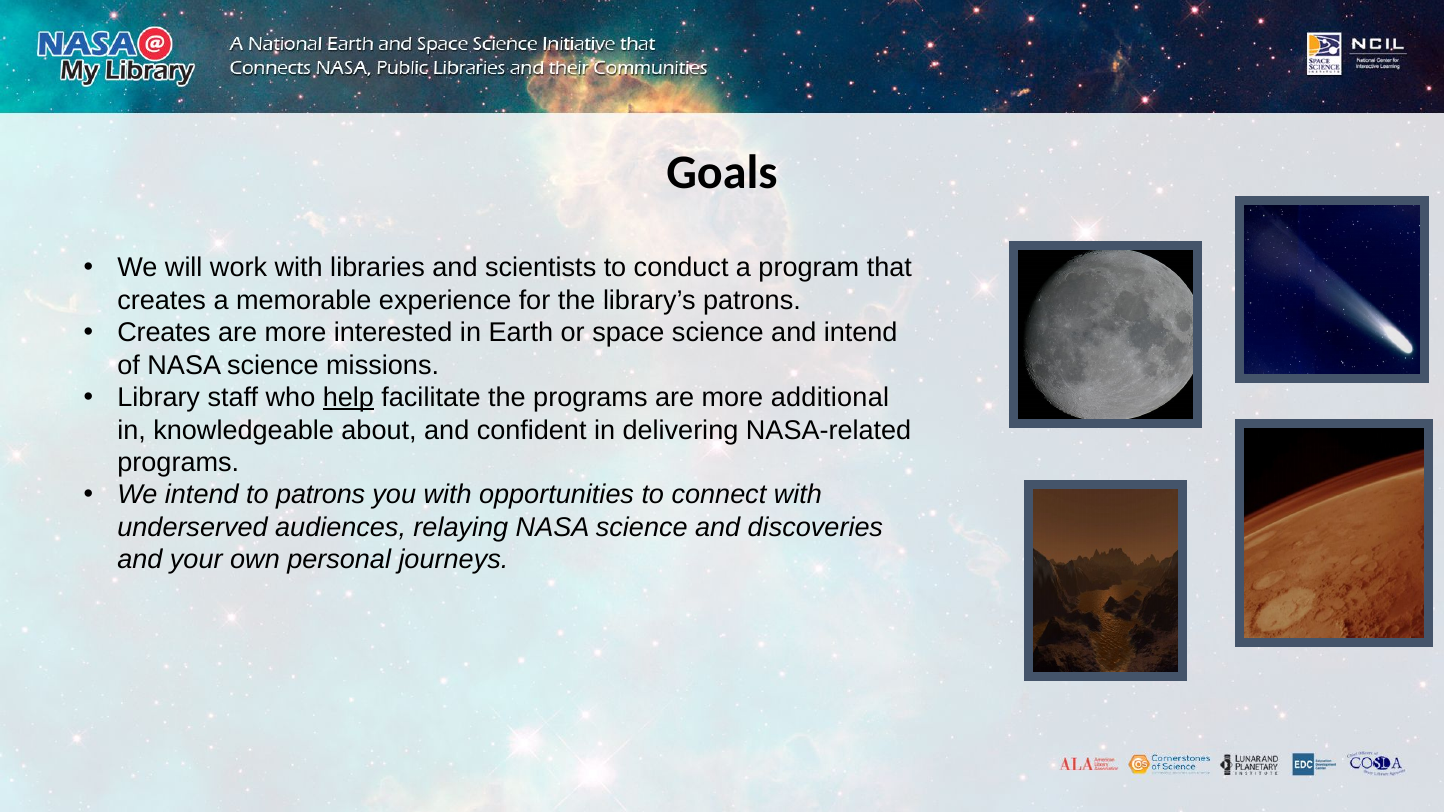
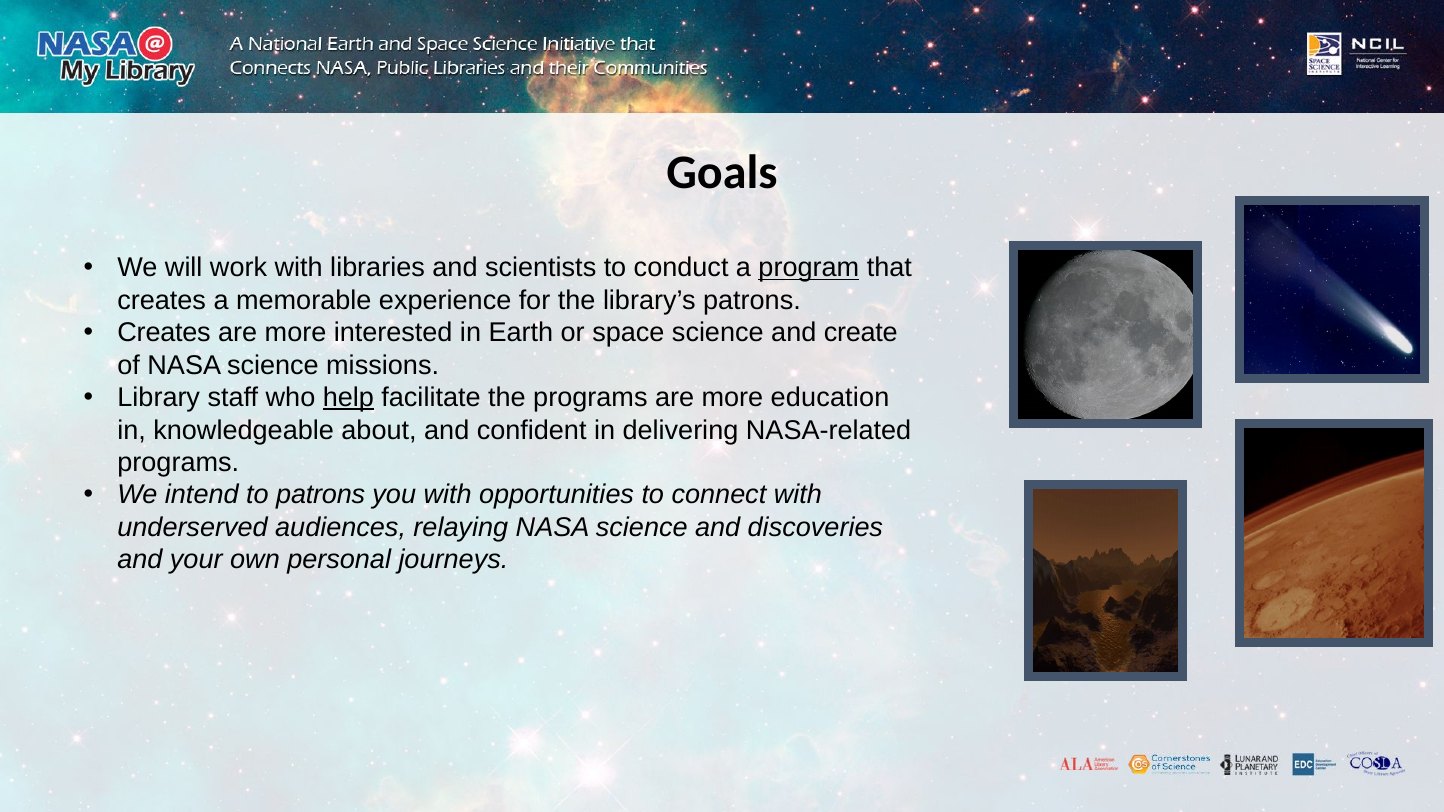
program underline: none -> present (809, 268)
and intend: intend -> create (861, 333)
additional: additional -> education (830, 398)
